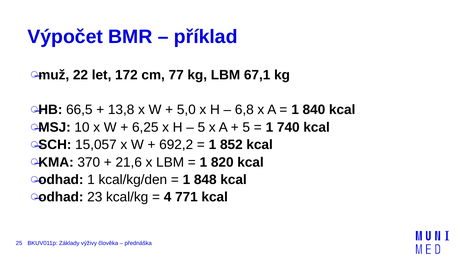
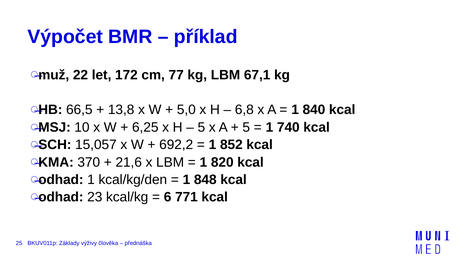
4: 4 -> 6 (168, 197)
